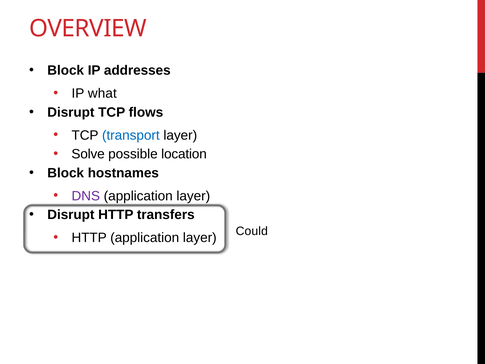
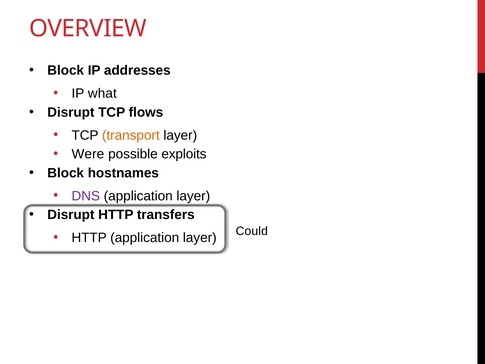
transport colour: blue -> orange (131, 135)
Solve: Solve -> Were (88, 154)
location: location -> exploits (184, 154)
